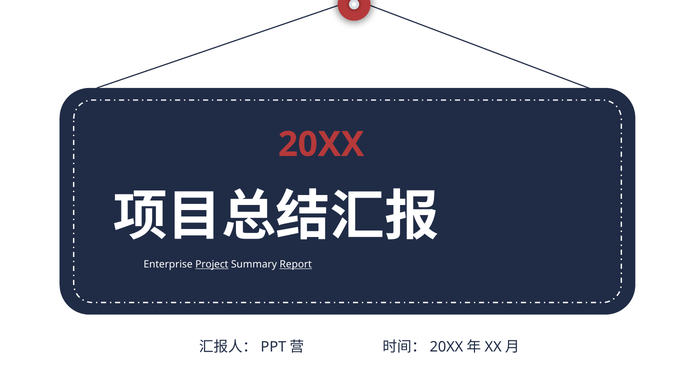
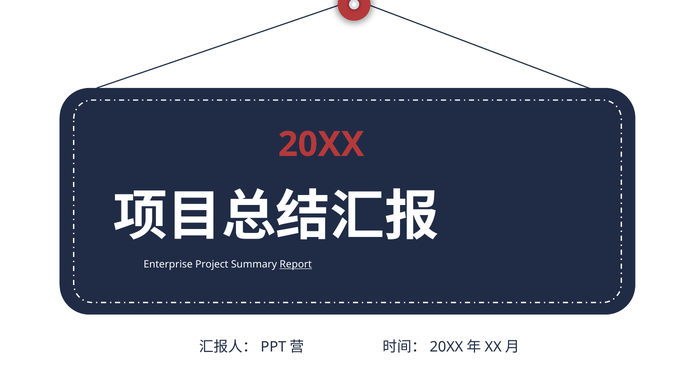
Project underline: present -> none (212, 264)
